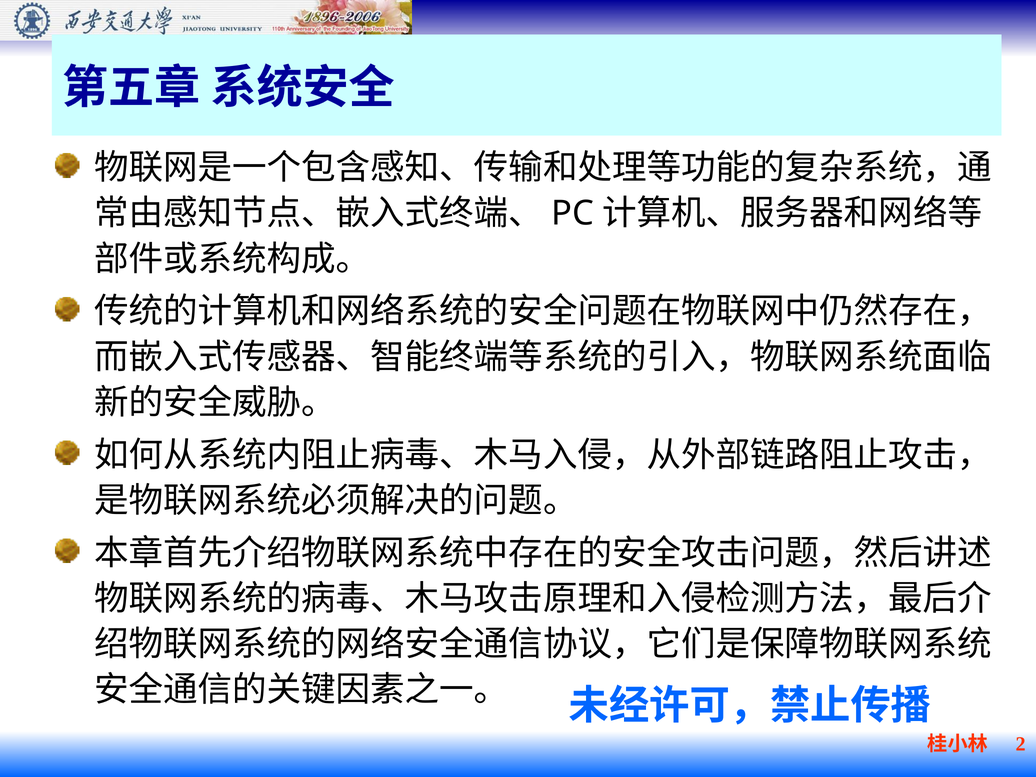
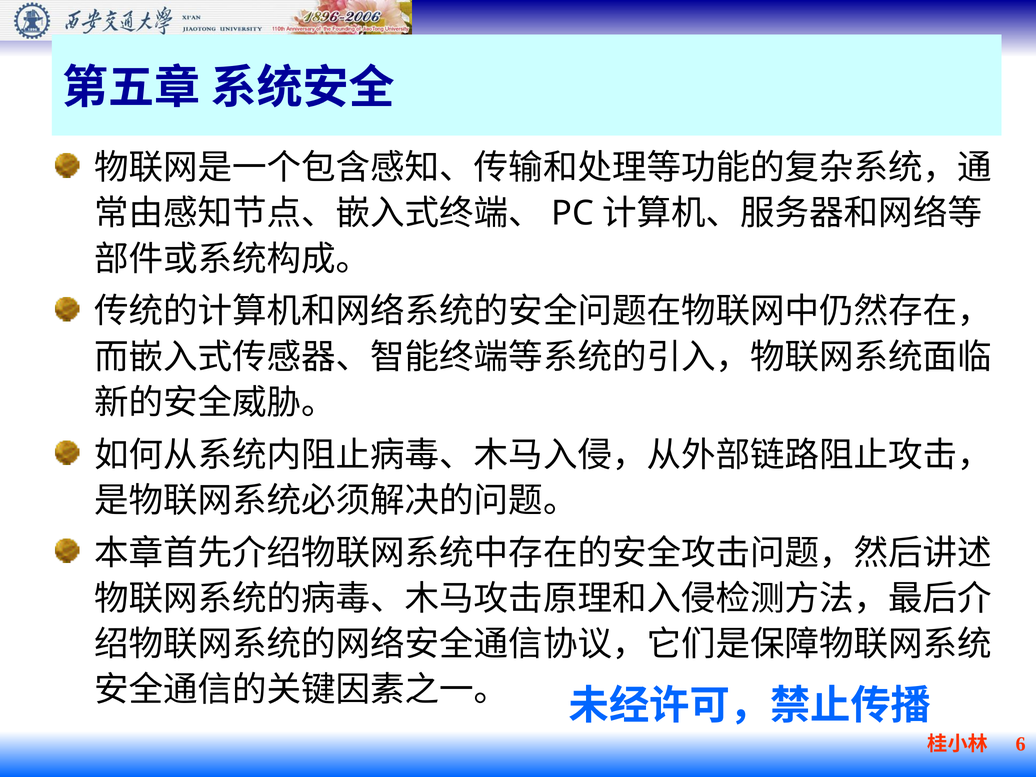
2: 2 -> 6 (1021, 744)
